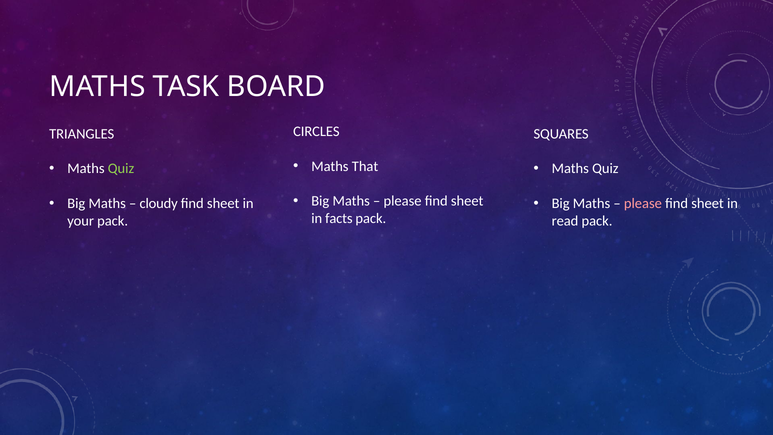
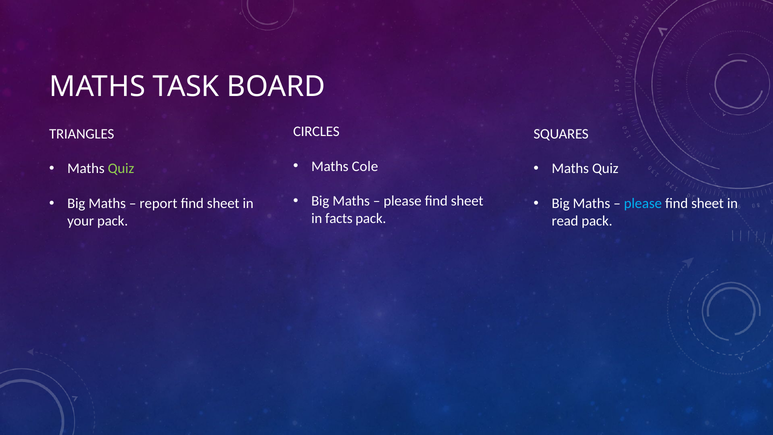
That: That -> Cole (365, 166)
cloudy: cloudy -> report (159, 203)
please colour: pink -> light blue (643, 203)
